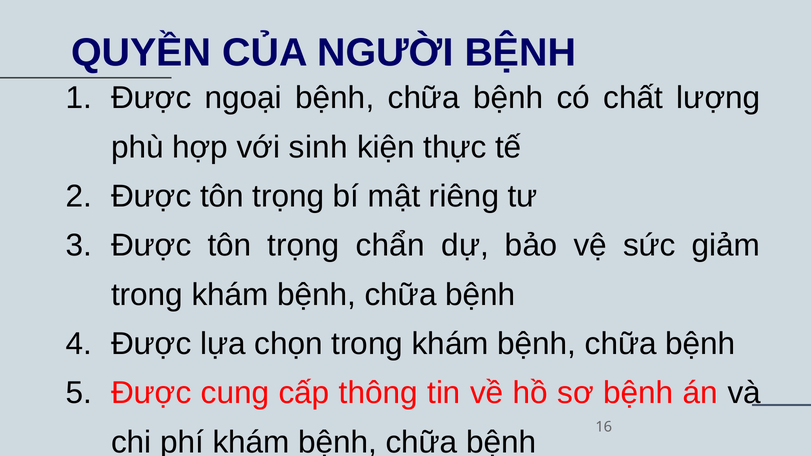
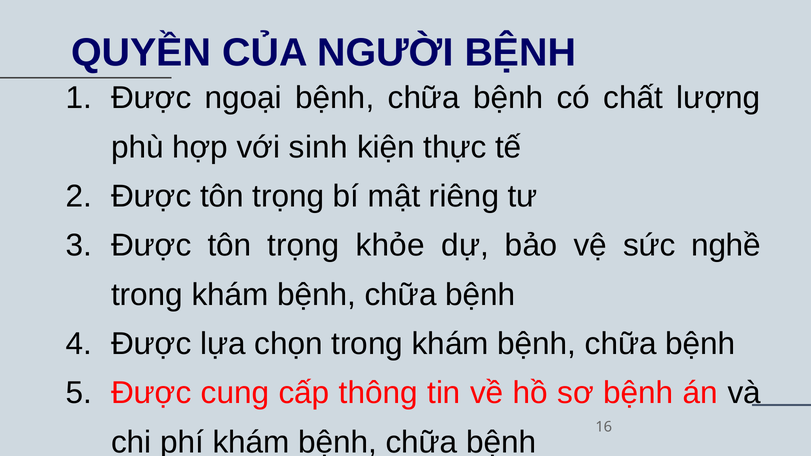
chẩn: chẩn -> khỏe (390, 246)
giảm: giảm -> nghề (726, 246)
